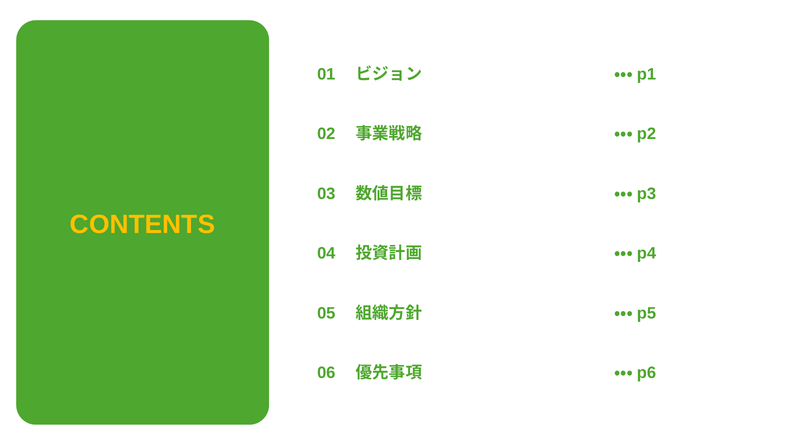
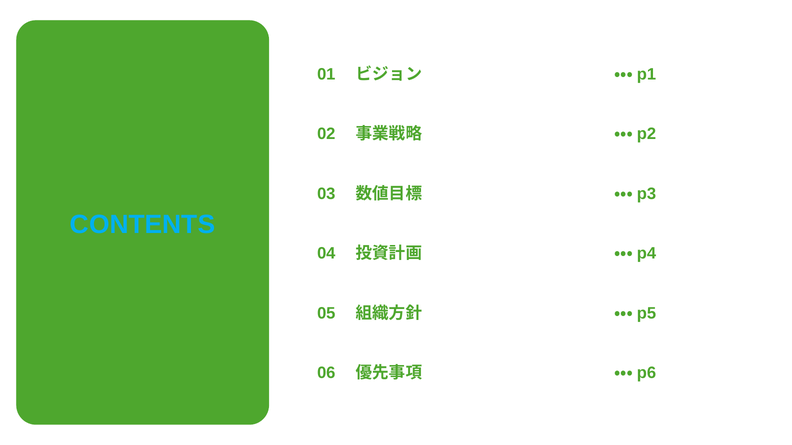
CONTENTS colour: yellow -> light blue (143, 225)
